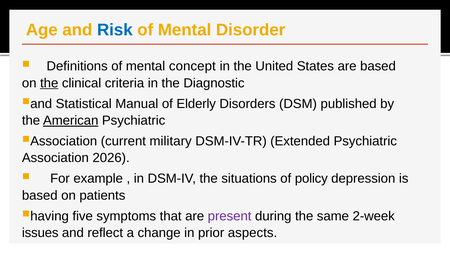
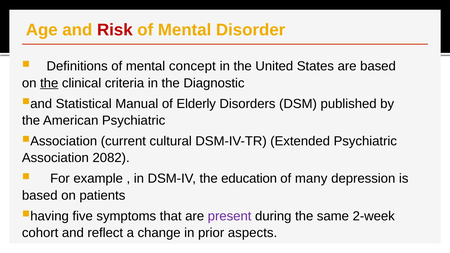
Risk colour: blue -> red (115, 30)
American underline: present -> none (71, 121)
military: military -> cultural (171, 141)
2026: 2026 -> 2082 (111, 158)
situations: situations -> education (249, 179)
policy: policy -> many (311, 179)
issues: issues -> cohort (40, 233)
